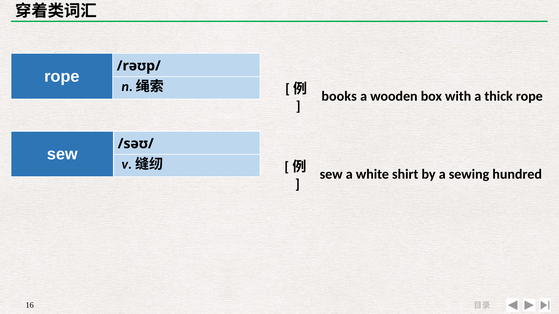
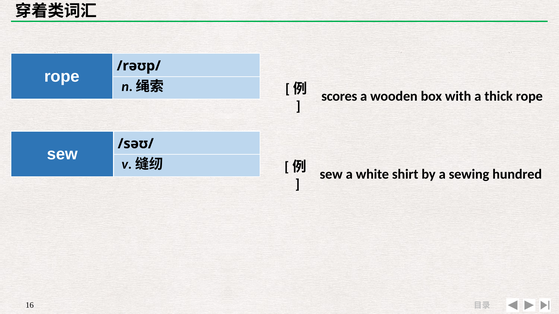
books: books -> scores (339, 96)
